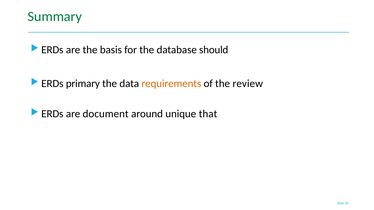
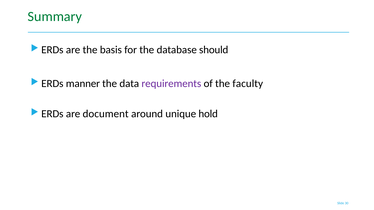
primary: primary -> manner (83, 84)
requirements colour: orange -> purple (171, 84)
review: review -> faculty (248, 84)
that: that -> hold (208, 114)
